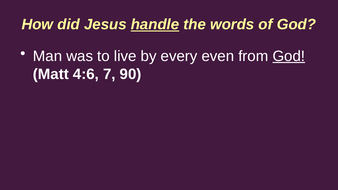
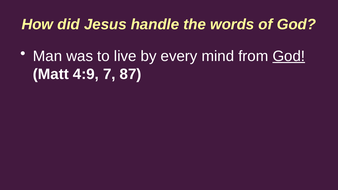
handle underline: present -> none (155, 24)
even: even -> mind (218, 56)
4:6: 4:6 -> 4:9 (86, 74)
90: 90 -> 87 (131, 74)
